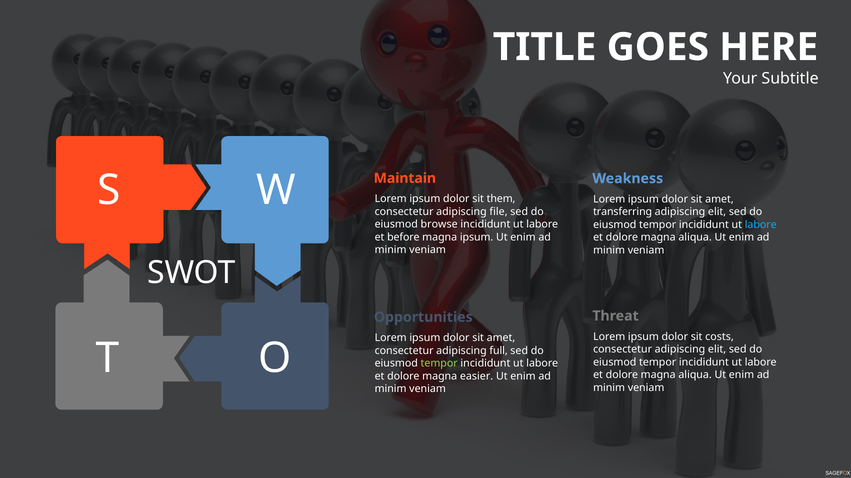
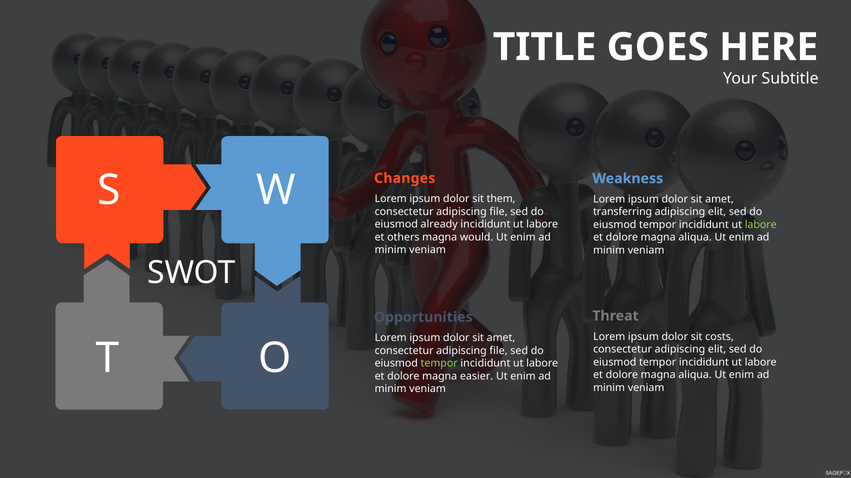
Maintain: Maintain -> Changes (405, 178)
browse: browse -> already (439, 225)
labore colour: light blue -> light green (761, 225)
before: before -> others (403, 237)
magna ipsum: ipsum -> would (477, 237)
full: full -> file (499, 351)
